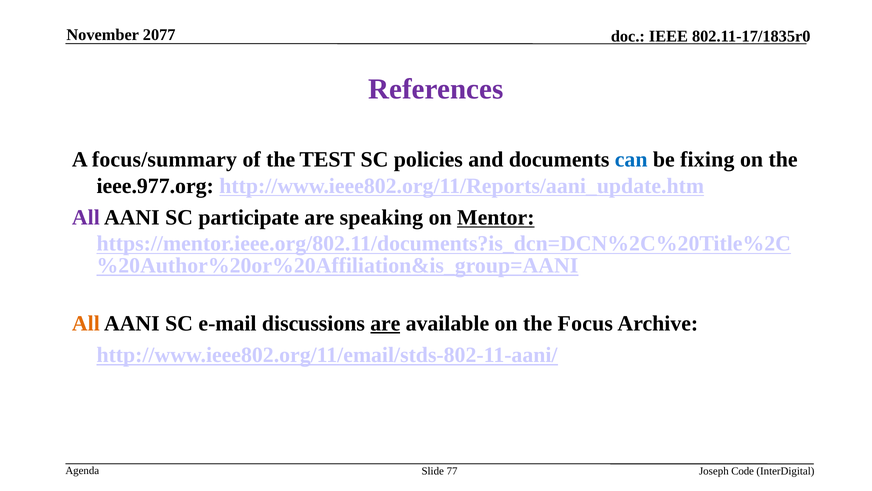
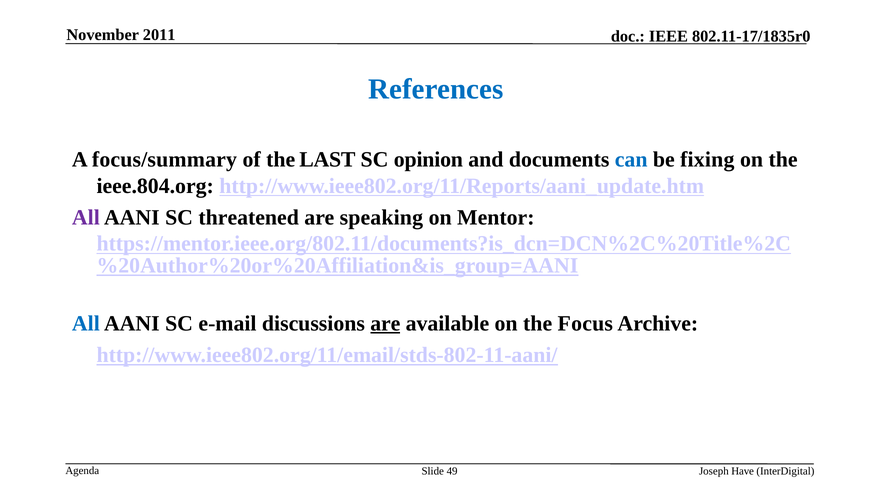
2077: 2077 -> 2011 (159, 35)
References colour: purple -> blue (436, 89)
TEST: TEST -> LAST (327, 160)
policies: policies -> opinion (428, 160)
ieee.977.org: ieee.977.org -> ieee.804.org (155, 186)
participate: participate -> threatened (249, 217)
Mentor underline: present -> none (496, 217)
All colour: orange -> blue (86, 323)
77: 77 -> 49 (452, 470)
Code: Code -> Have (743, 470)
